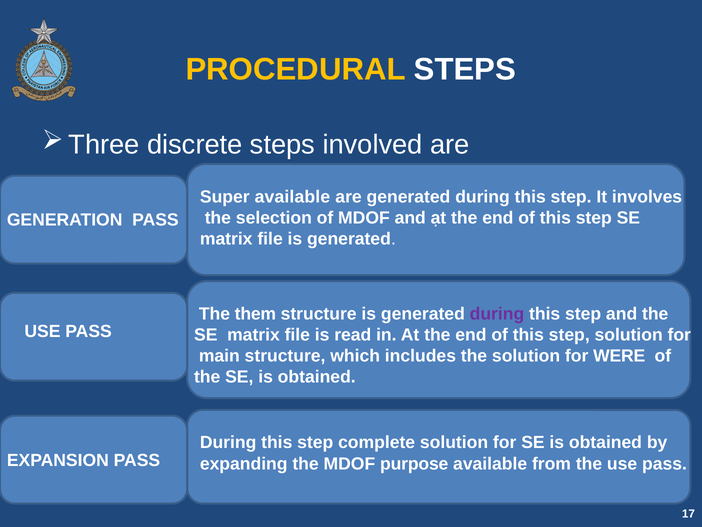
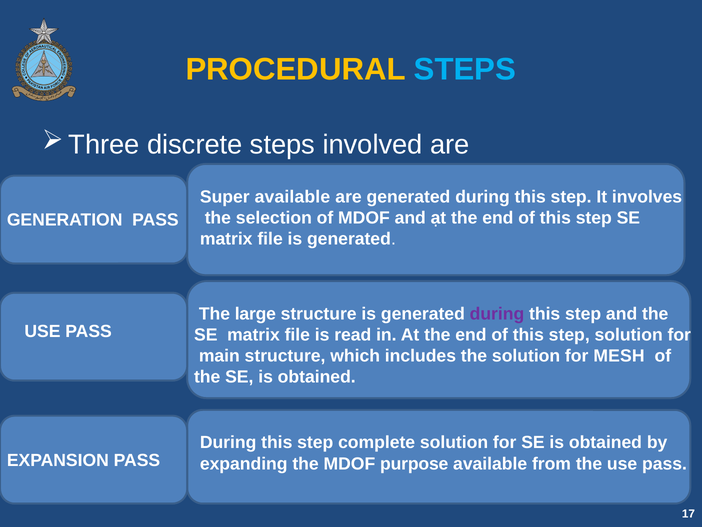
STEPS colour: white -> light blue (465, 69)
them: them -> large (255, 314)
WERE: WERE -> MESH (619, 356)
